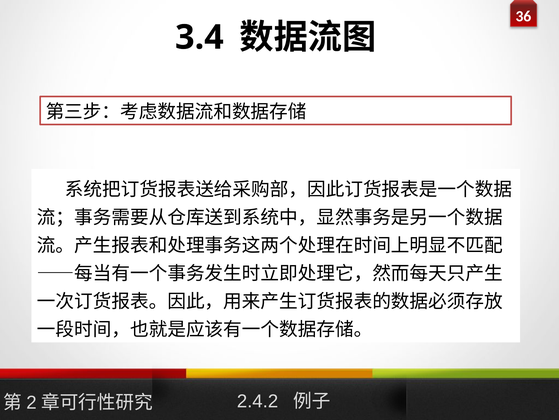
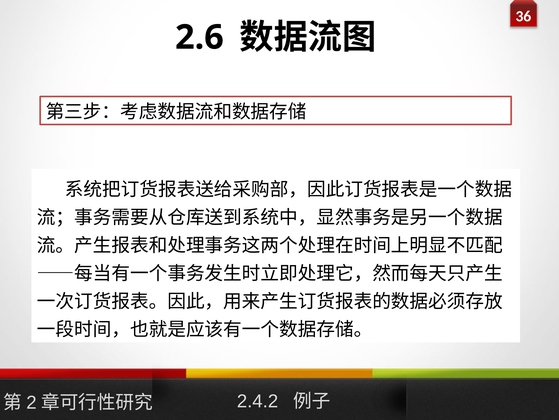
3.4: 3.4 -> 2.6 (199, 37)
